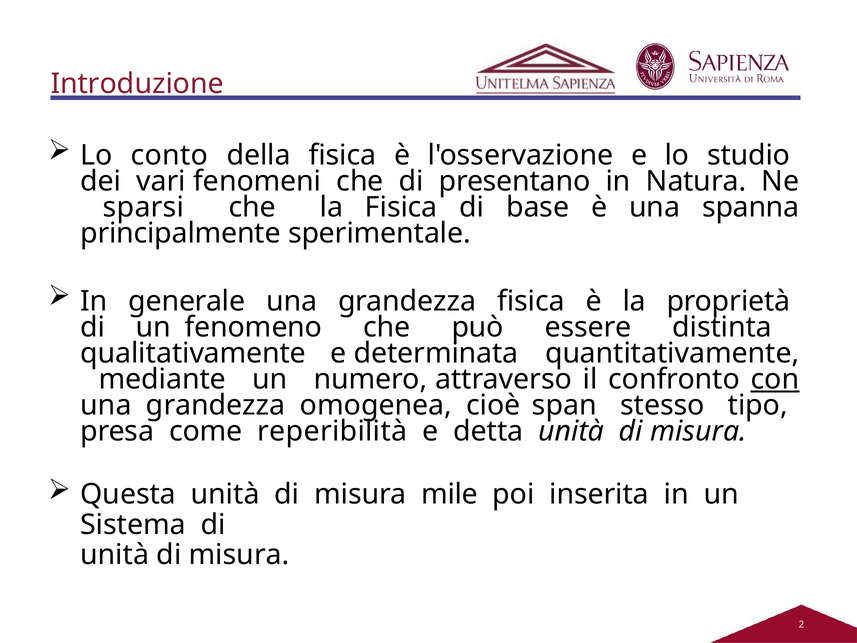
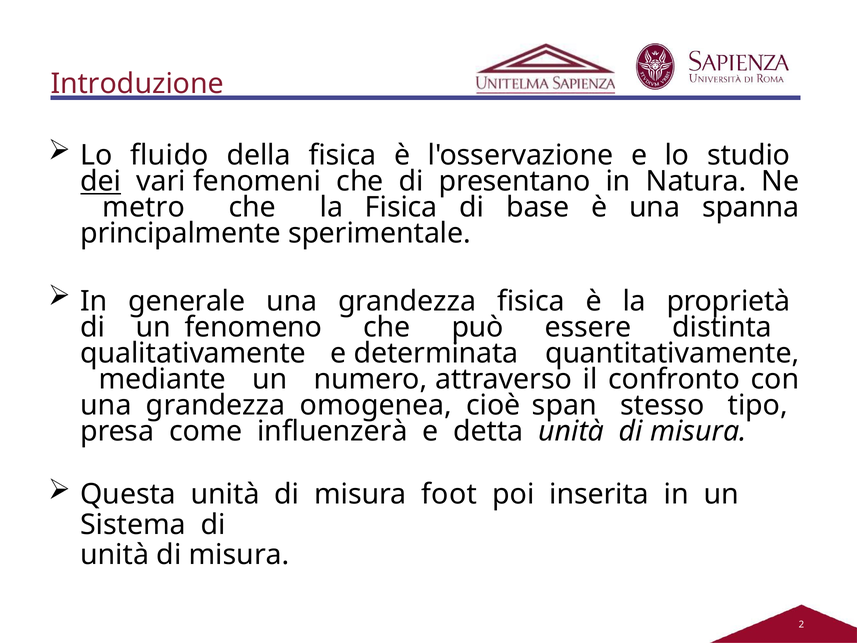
conto: conto -> fluido (169, 155)
dei underline: none -> present (101, 181)
sparsi: sparsi -> metro (144, 207)
con underline: present -> none (775, 379)
reperibilità: reperibilità -> influenzerà (332, 431)
mile: mile -> foot (449, 494)
